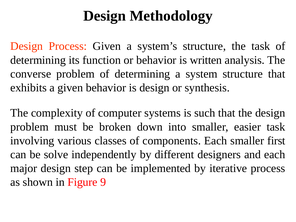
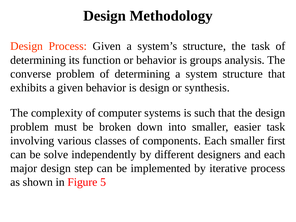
written: written -> groups (206, 60)
9: 9 -> 5 (103, 182)
